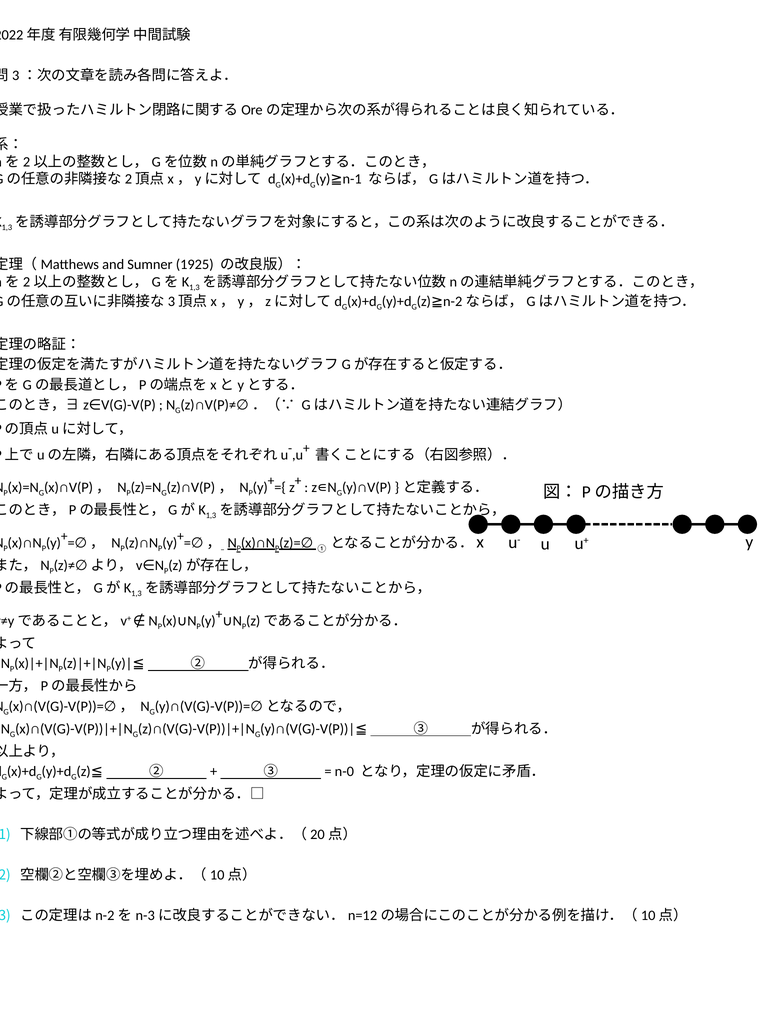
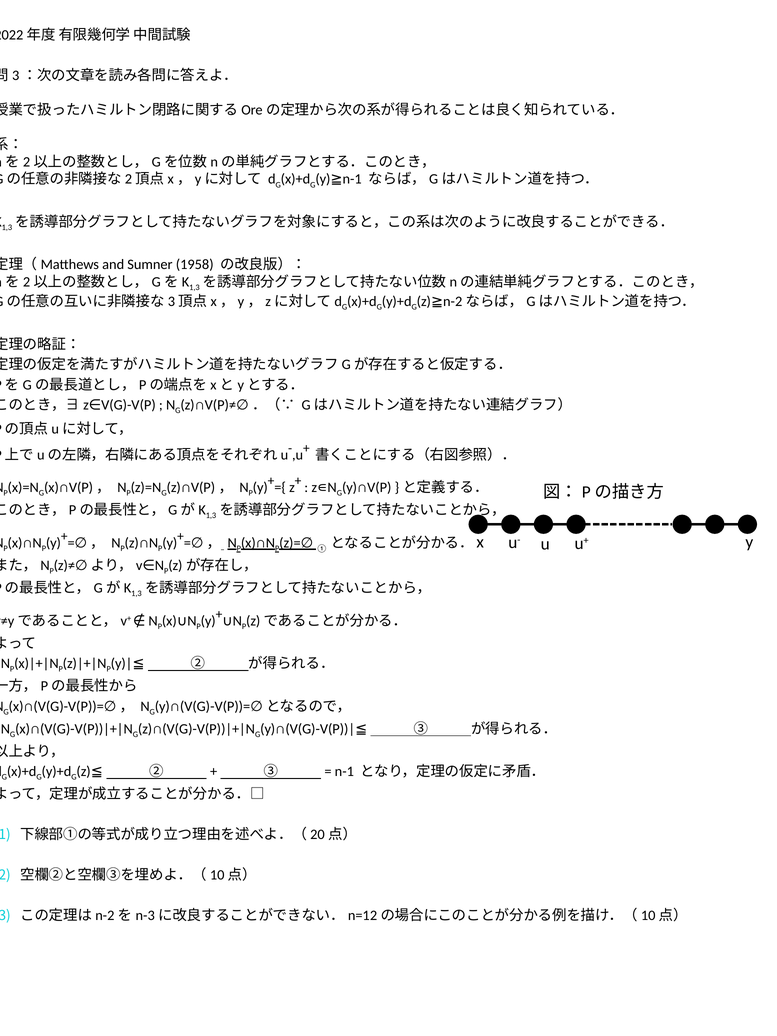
1925: 1925 -> 1958 (195, 265)
n-0: n-0 -> n-1 (344, 772)
